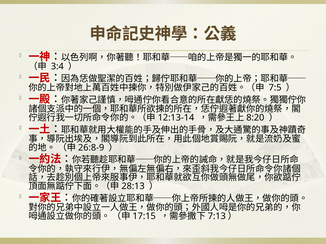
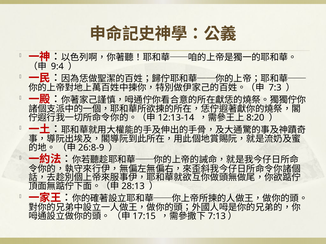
3:4: 3:4 -> 9:4 (57, 67)
7:5: 7:5 -> 7:3 (275, 88)
